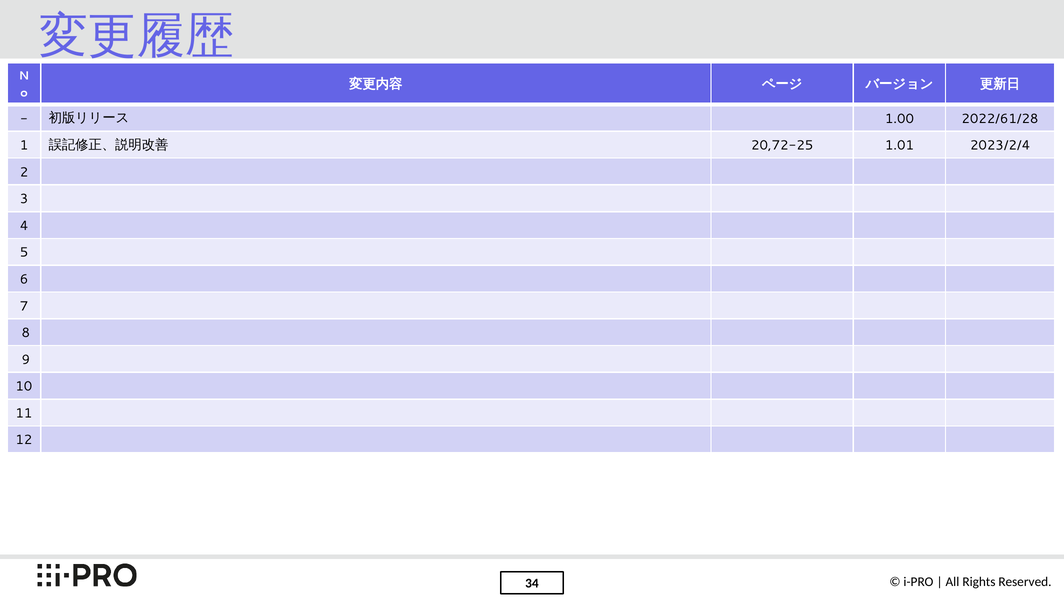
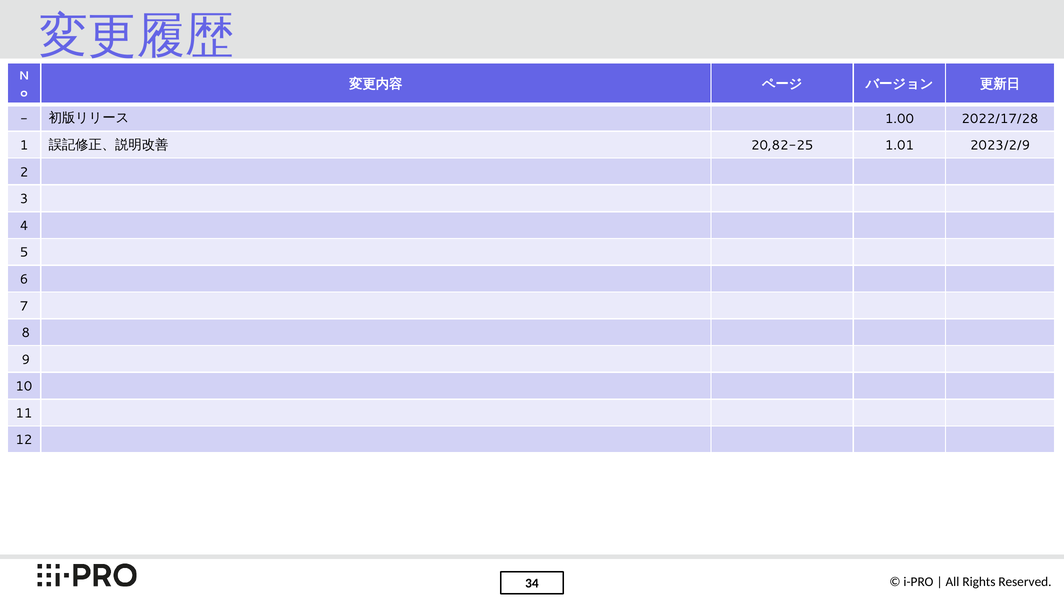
2022/61/28: 2022/61/28 -> 2022/17/28 (1000, 119)
20,72-25: 20,72-25 -> 20,82-25 (782, 146)
2023/2/4: 2023/2/4 -> 2023/2/9 (1000, 146)
